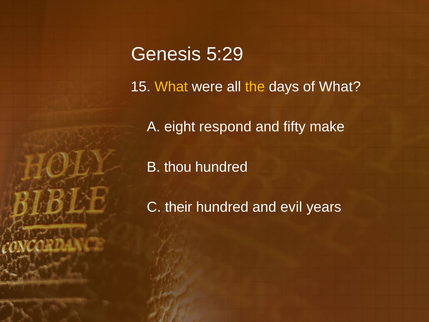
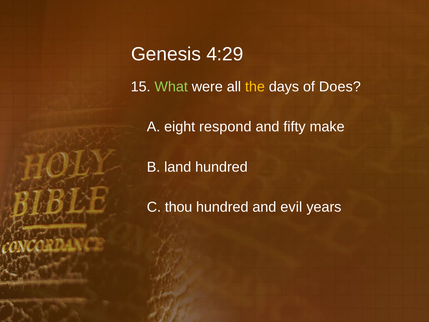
5:29: 5:29 -> 4:29 (225, 54)
What colour: yellow -> light green (171, 87)
of What: What -> Does (340, 87)
thou: thou -> land (178, 167)
their: their -> thou (179, 207)
